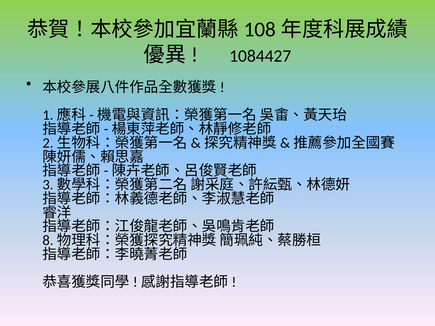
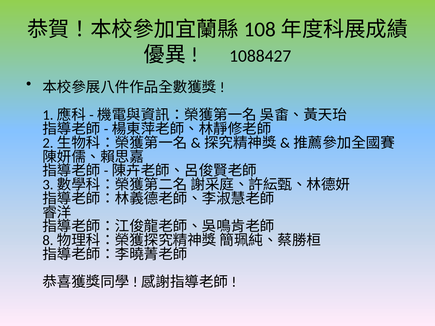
1084427: 1084427 -> 1088427 (260, 56)
